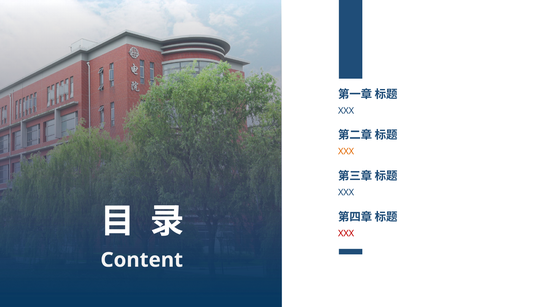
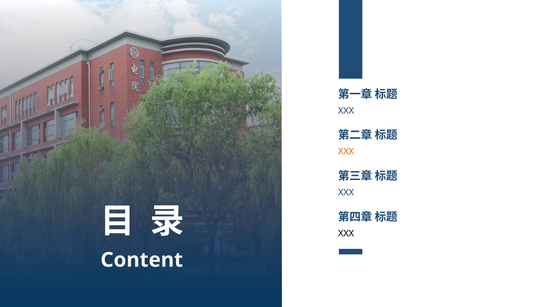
XXX colour: red -> black (346, 233)
